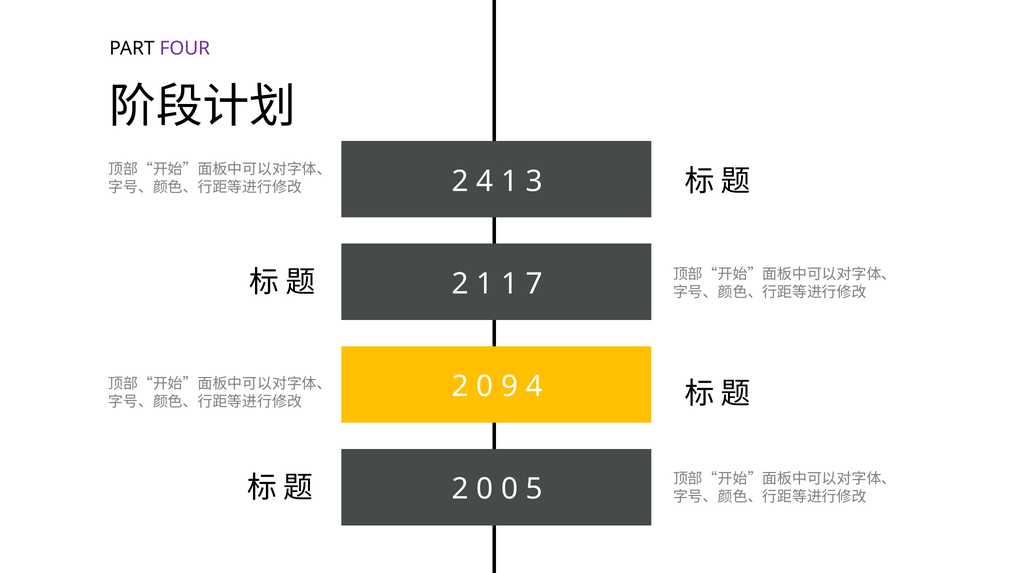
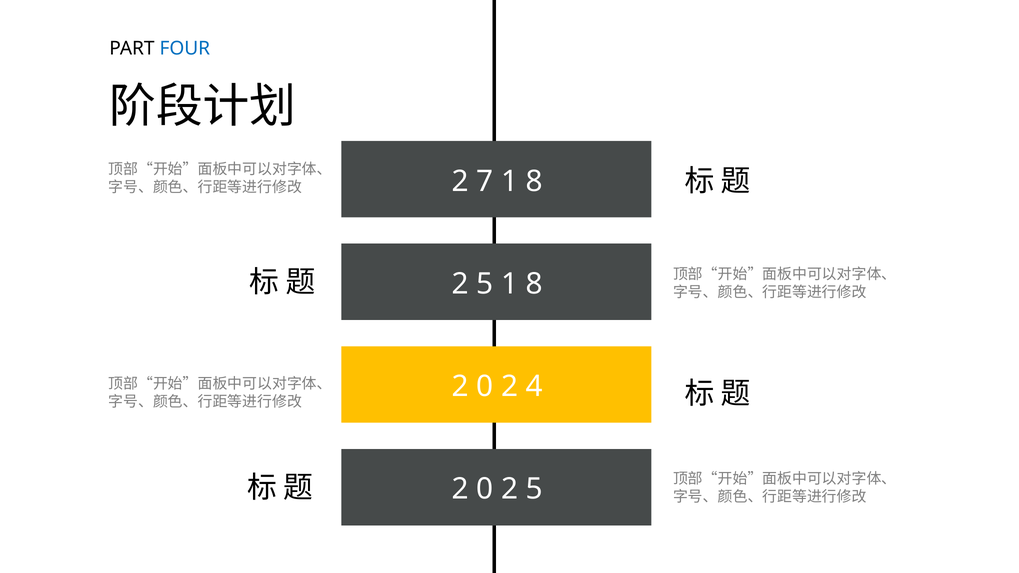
FOUR colour: purple -> blue (185, 49)
2 4: 4 -> 7 (485, 182)
3: 3 -> 8 (534, 182)
1: 1 -> 5 (485, 284)
7: 7 -> 8 (534, 284)
9: 9 -> 2 (510, 387)
0: 0 -> 2 (510, 489)
